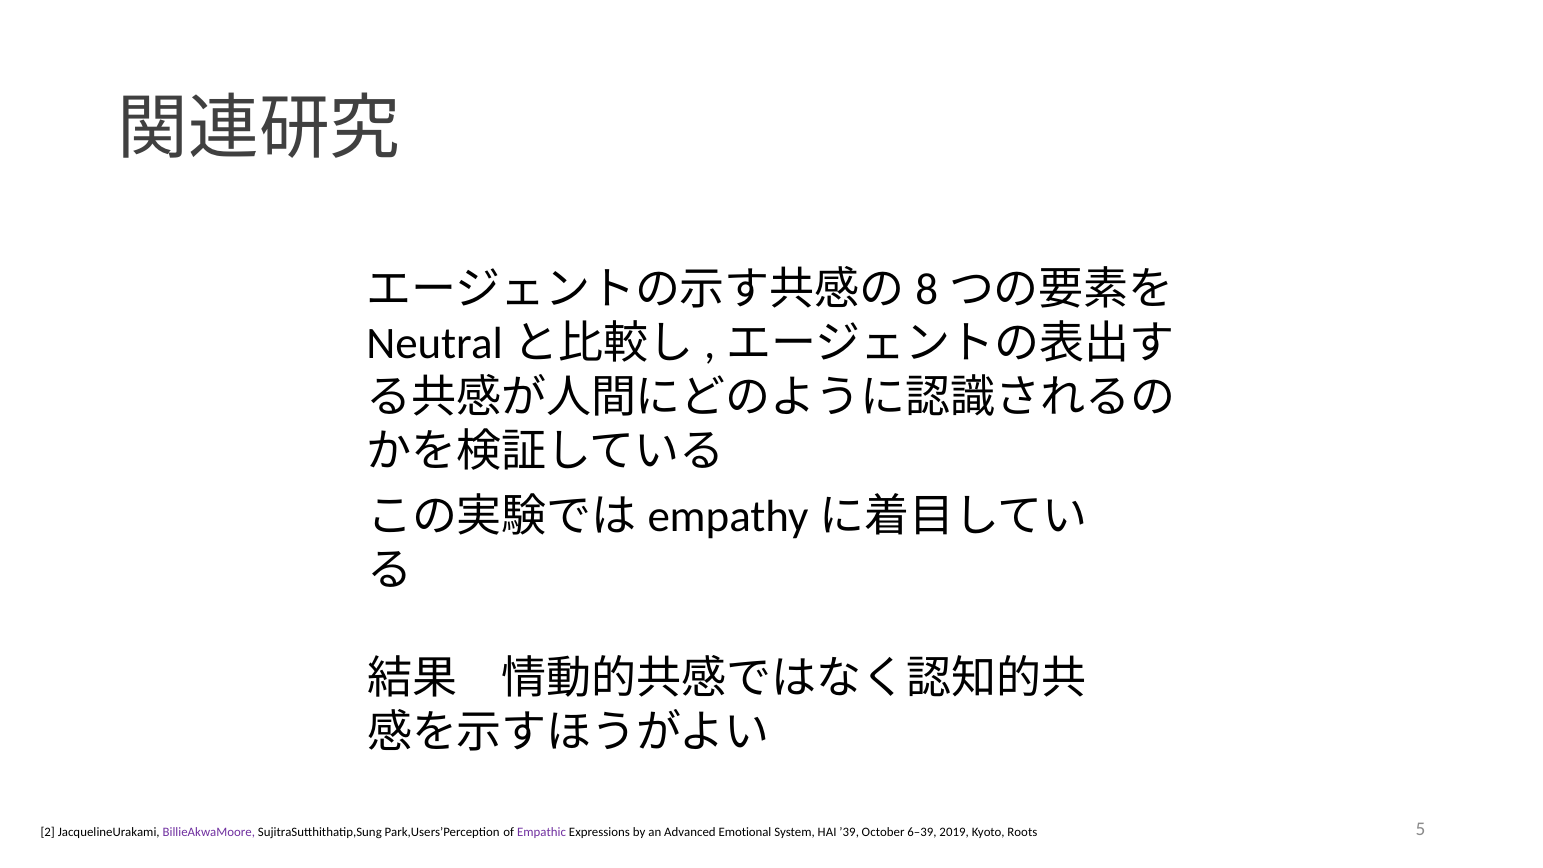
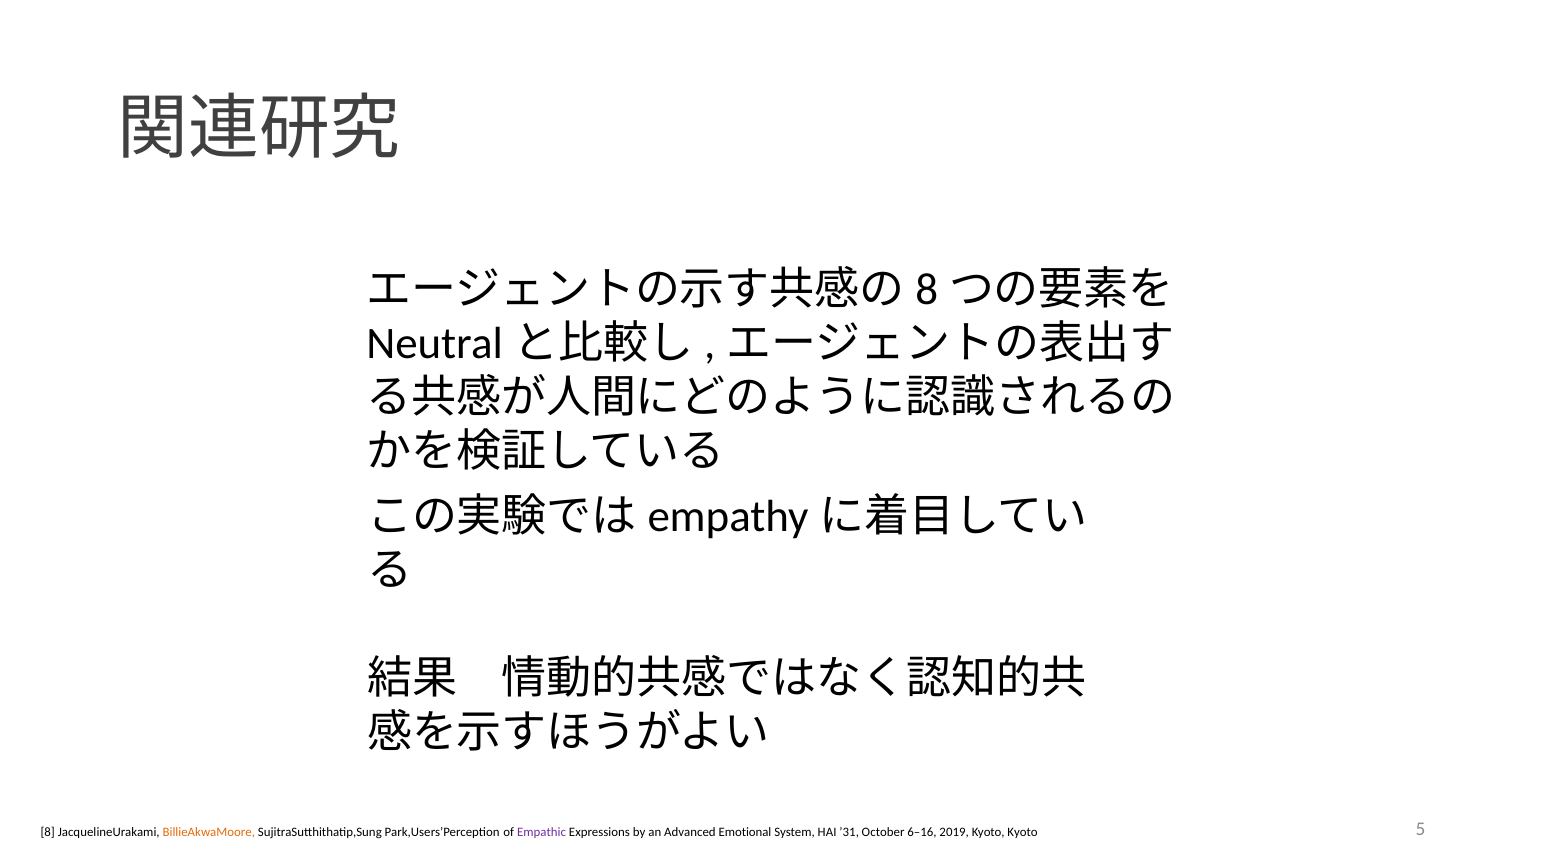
2: 2 -> 8 (48, 832)
BillieAkwaMoore colour: purple -> orange (209, 832)
’39: ’39 -> ’31 (849, 832)
6–39: 6–39 -> 6–16 (922, 832)
Kyoto Roots: Roots -> Kyoto (1022, 832)
